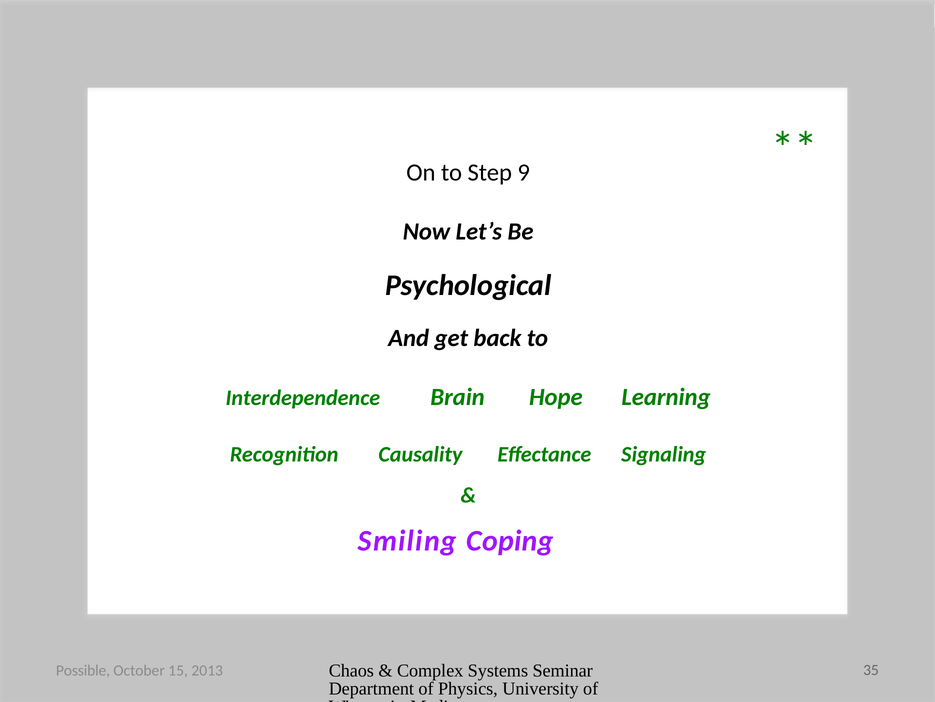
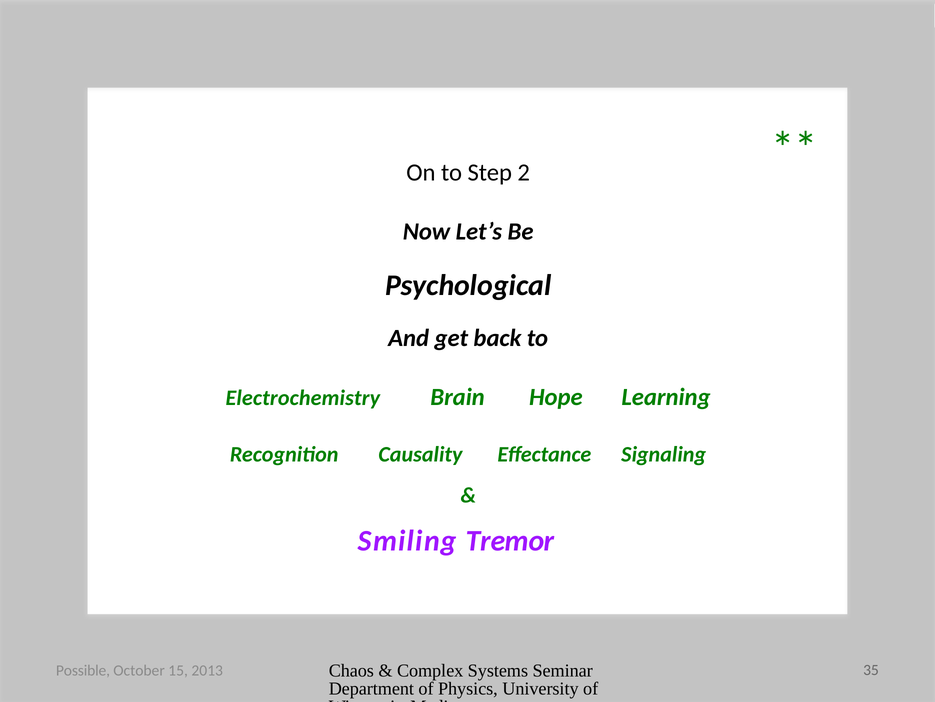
9: 9 -> 2 (524, 172)
Interdependence: Interdependence -> Electrochemistry (303, 398)
Coping: Coping -> Tremor (510, 541)
